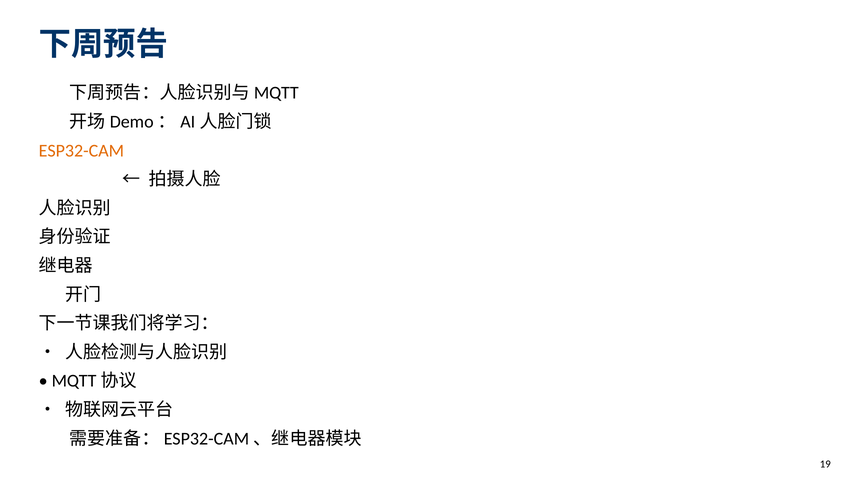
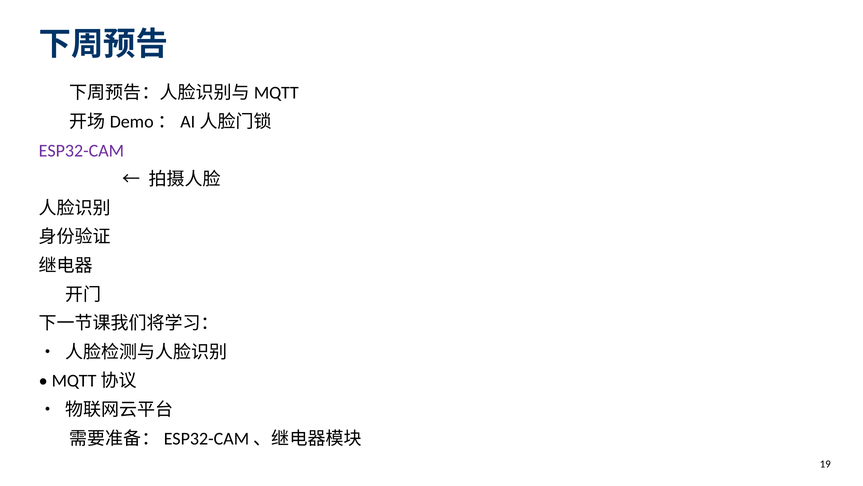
ESP32-CAM colour: orange -> purple (81, 150)
